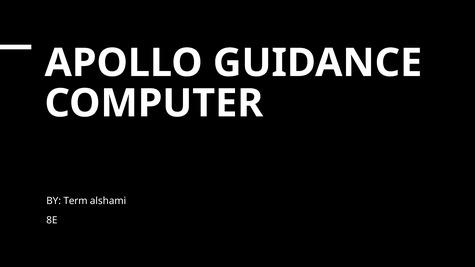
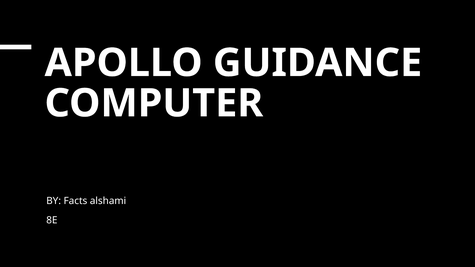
Term: Term -> Facts (75, 201)
